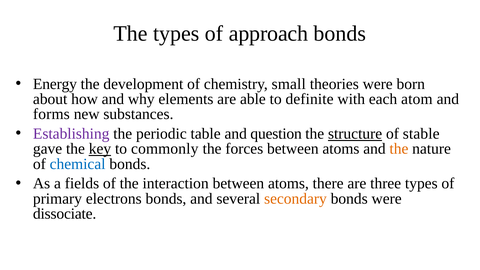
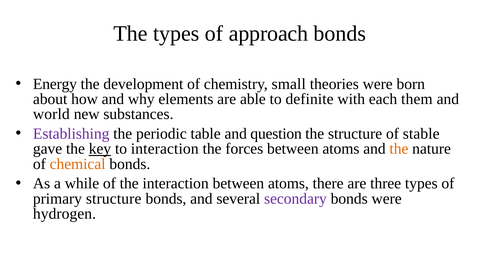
atom: atom -> them (417, 99)
forms: forms -> world (51, 114)
structure underline: present -> none (355, 134)
to commonly: commonly -> interaction (165, 149)
chemical colour: blue -> orange (78, 164)
fields: fields -> while (82, 183)
primary electrons: electrons -> structure (114, 199)
secondary colour: orange -> purple (295, 199)
dissociate: dissociate -> hydrogen (65, 214)
